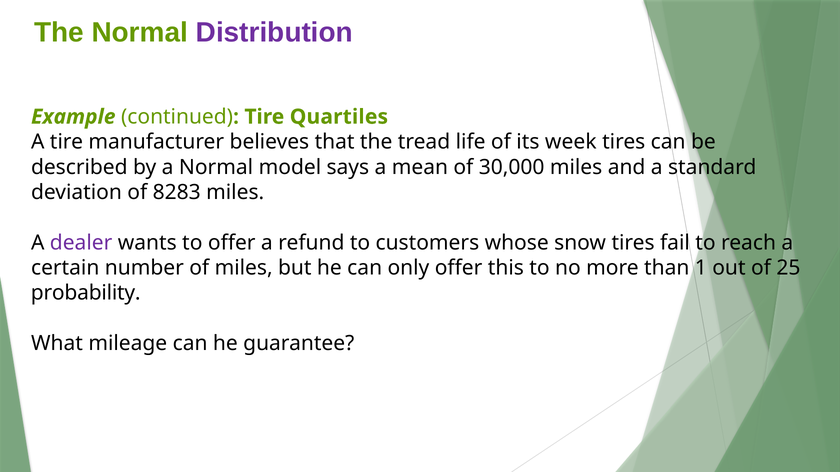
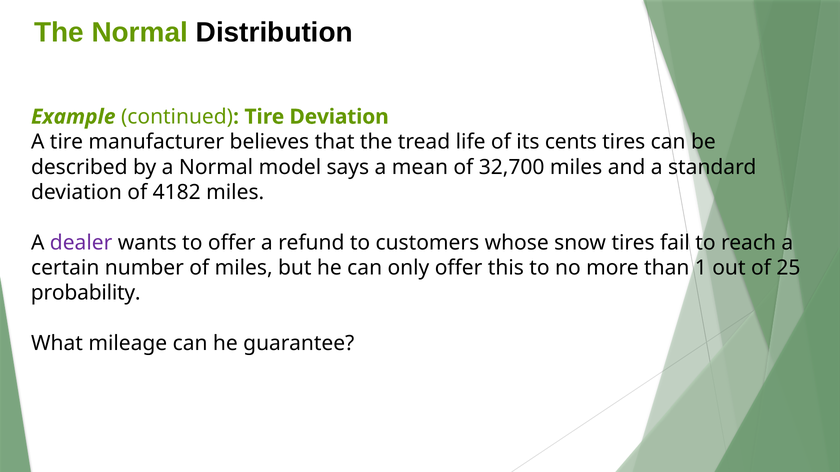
Distribution colour: purple -> black (274, 32)
Tire Quartiles: Quartiles -> Deviation (339, 117)
week: week -> cents (571, 142)
30,000: 30,000 -> 32,700 (512, 167)
8283: 8283 -> 4182 (177, 193)
